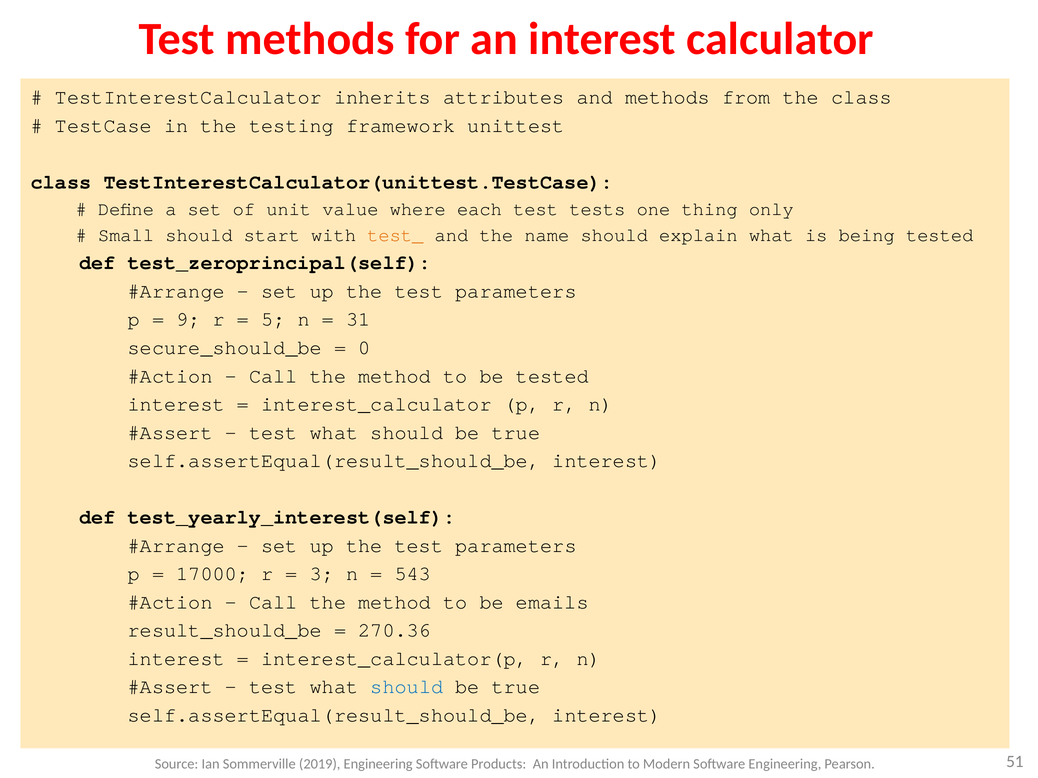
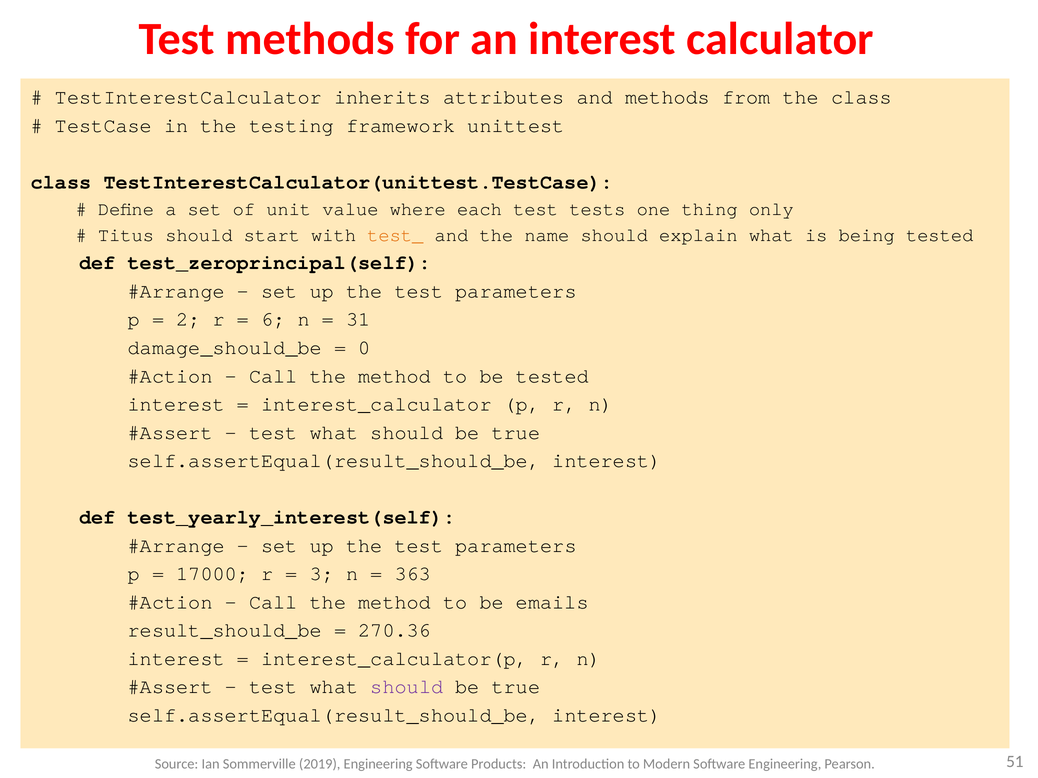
Small: Small -> Titus (126, 235)
9: 9 -> 2 (188, 320)
5: 5 -> 6 (273, 320)
secure_should_be: secure_should_be -> damage_should_be (225, 348)
543: 543 -> 363 (413, 574)
should colour: blue -> purple (407, 687)
